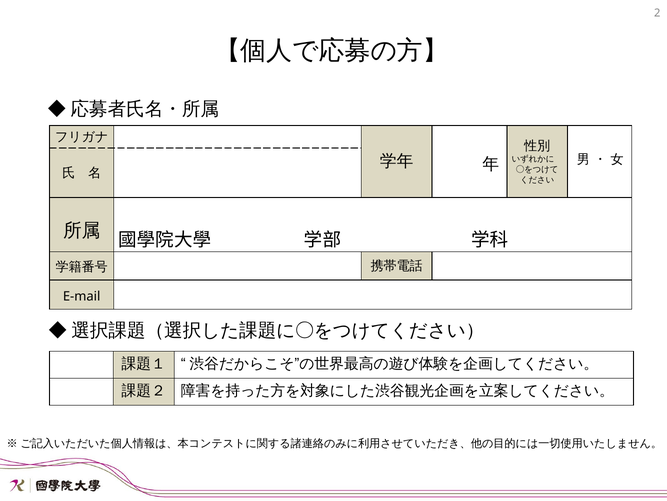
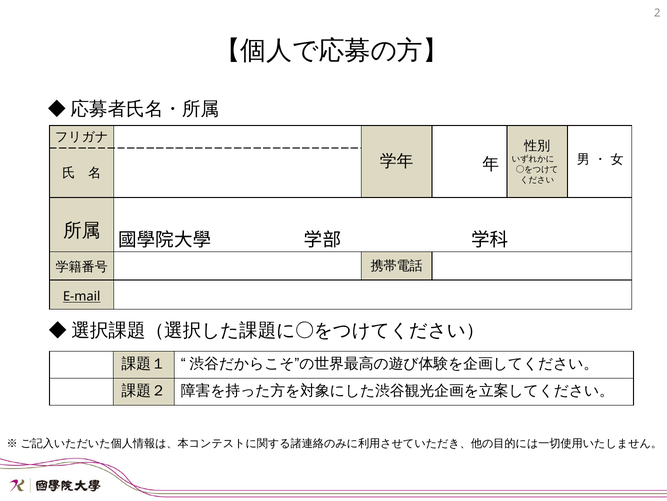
E-mail underline: none -> present (82, 296)
